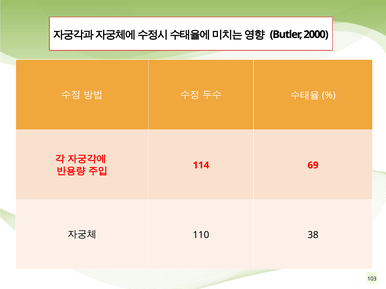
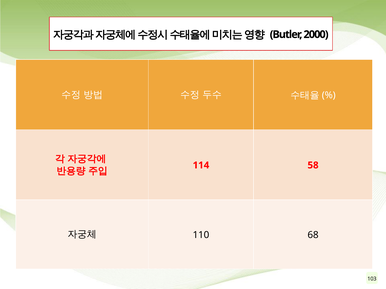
69: 69 -> 58 (313, 166)
38: 38 -> 68 (313, 235)
